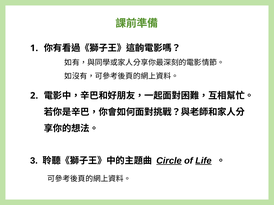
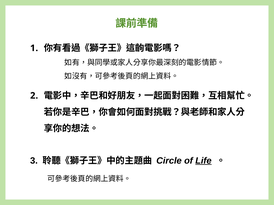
Circle underline: present -> none (169, 161)
